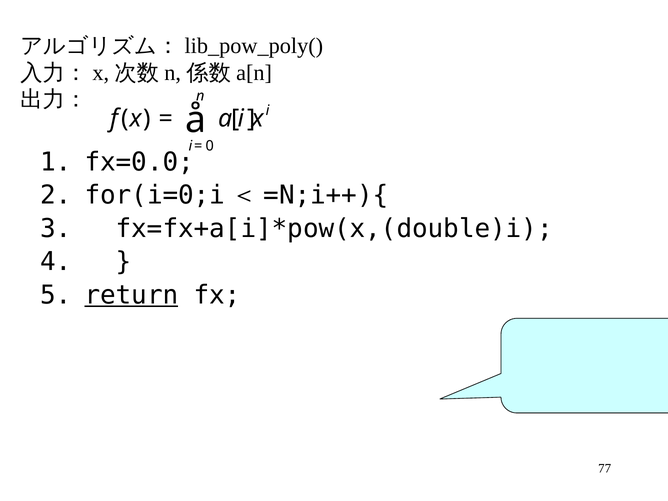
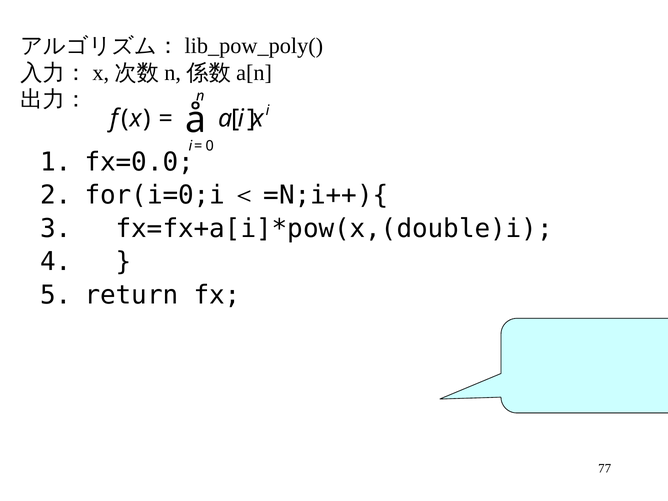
return underline: present -> none (131, 295)
